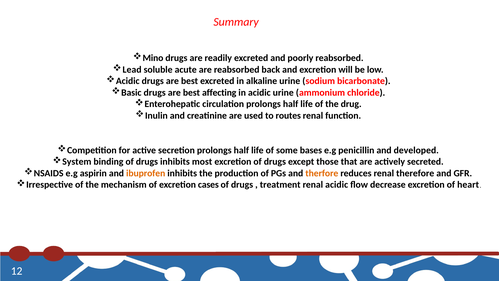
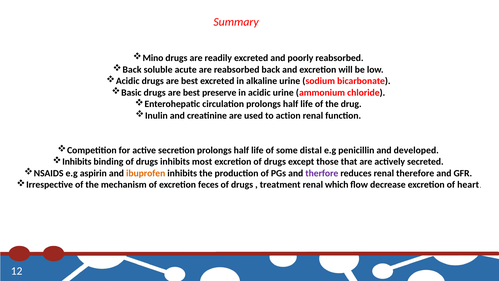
Lead: Lead -> Back (132, 69)
affecting: affecting -> preserve (219, 92)
routes: routes -> action (288, 116)
bases: bases -> distal (311, 150)
System: System -> Inhibits (77, 162)
therfore colour: orange -> purple (322, 173)
cases: cases -> feces (208, 185)
renal acidic: acidic -> which (337, 185)
